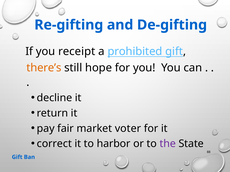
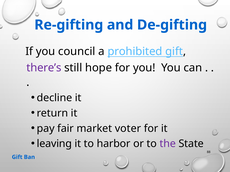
receipt: receipt -> council (77, 52)
there’s colour: orange -> purple (44, 68)
correct: correct -> leaving (54, 144)
